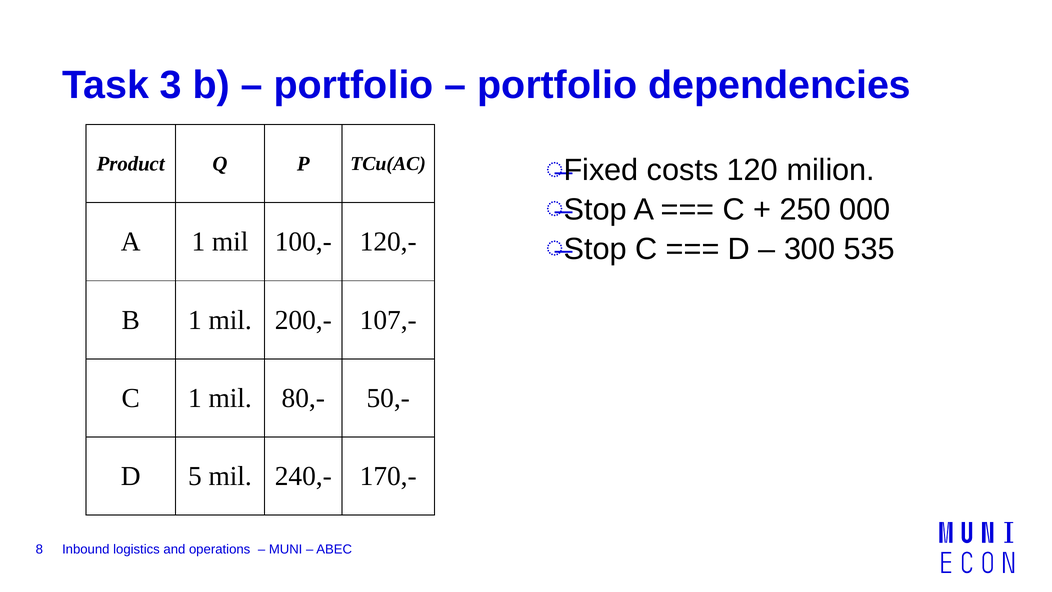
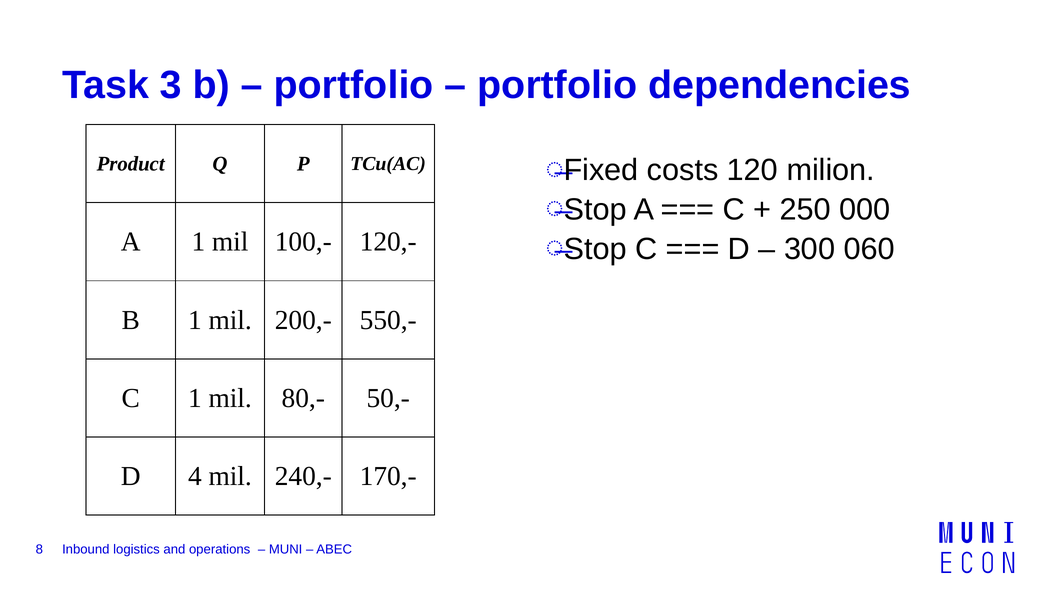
535: 535 -> 060 (869, 249)
107,-: 107,- -> 550,- (388, 320)
5: 5 -> 4 (195, 476)
